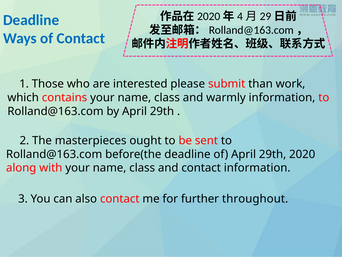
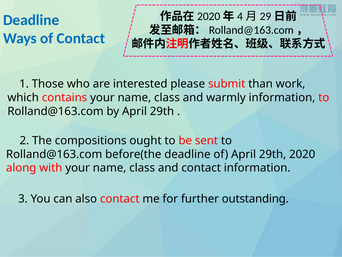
masterpieces: masterpieces -> compositions (91, 140)
throughout: throughout -> outstanding (255, 198)
